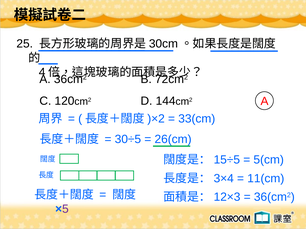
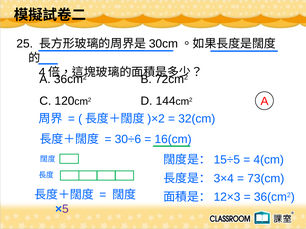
33(cm: 33(cm -> 32(cm (197, 119)
30÷5: 30÷5 -> 30÷6 (128, 140)
26(cm: 26(cm -> 16(cm (173, 140)
5(cm: 5(cm -> 4(cm (269, 160)
11(cm: 11(cm -> 73(cm (266, 179)
